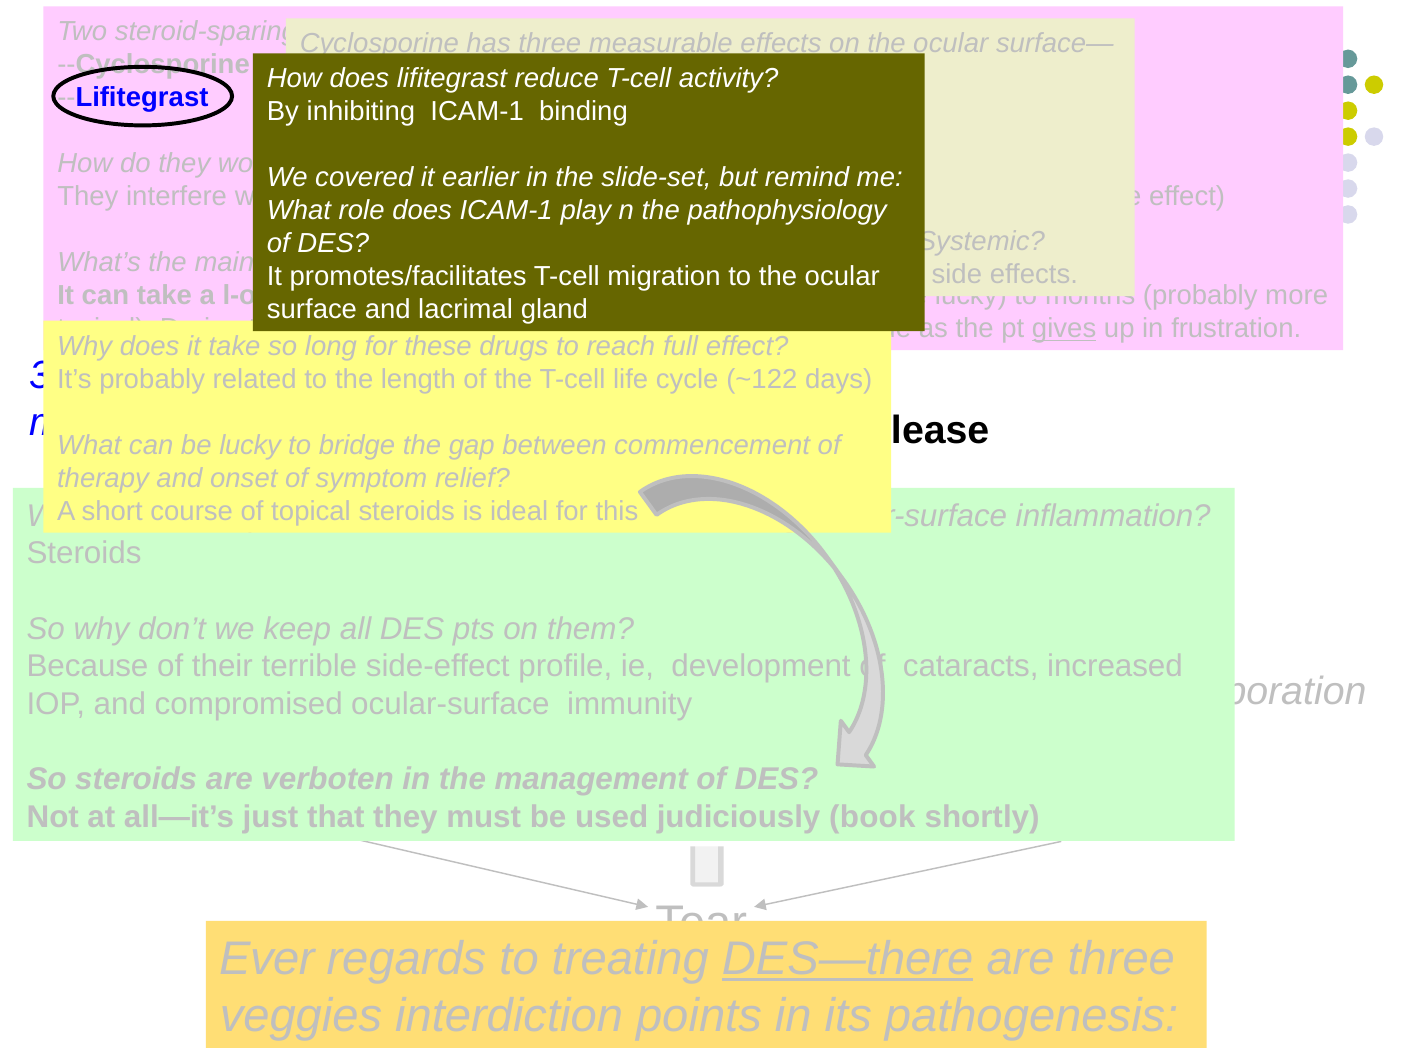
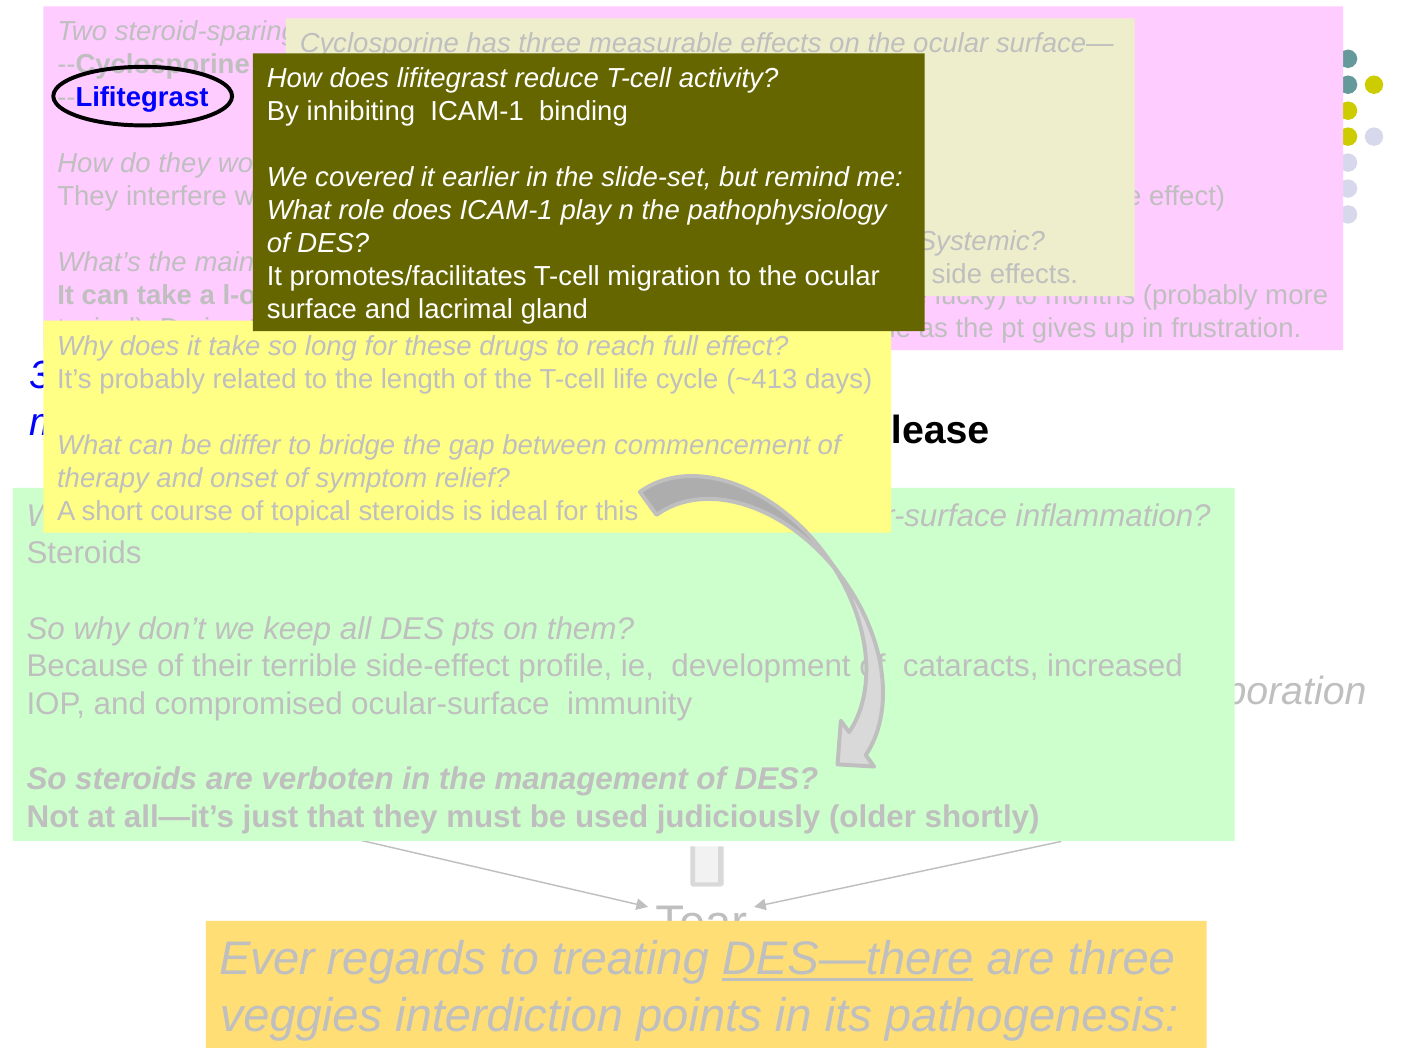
gives underline: present -> none (1064, 329)
~122: ~122 -> ~413 (762, 379)
lucky: lucky -> differ (250, 445)
book: book -> older (873, 818)
